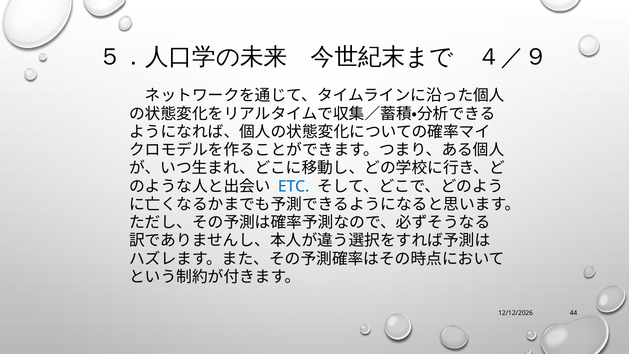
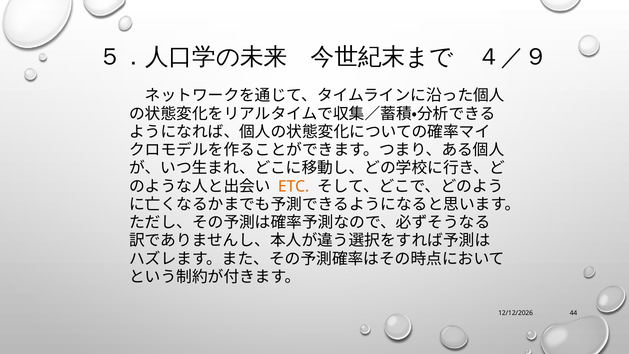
ETC colour: blue -> orange (294, 186)
